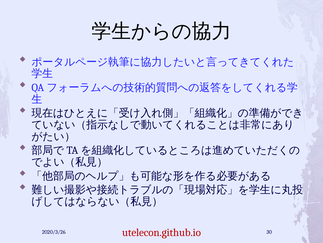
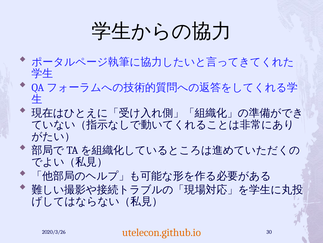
utelecon.github.io colour: red -> orange (161, 232)
